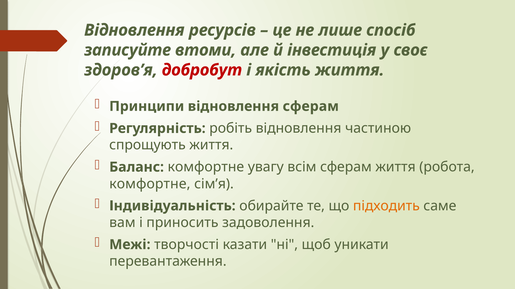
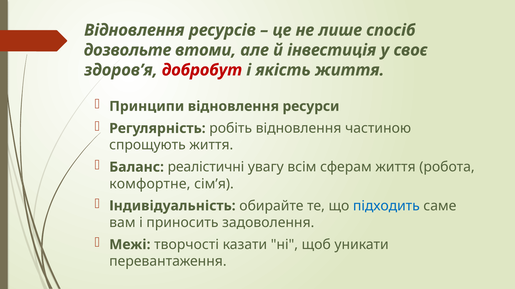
записуйте: записуйте -> дозвольте (128, 50)
відновлення сферам: сферам -> ресурси (311, 107)
Баланс комфортне: комфортне -> реалістичні (206, 167)
підходить colour: orange -> blue (386, 206)
